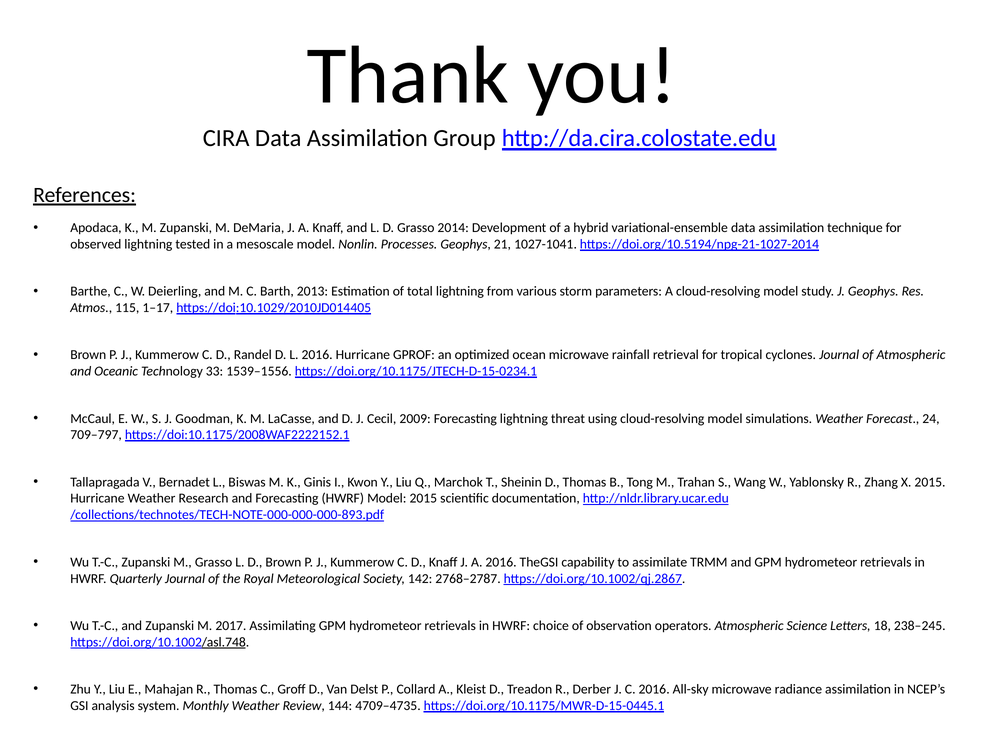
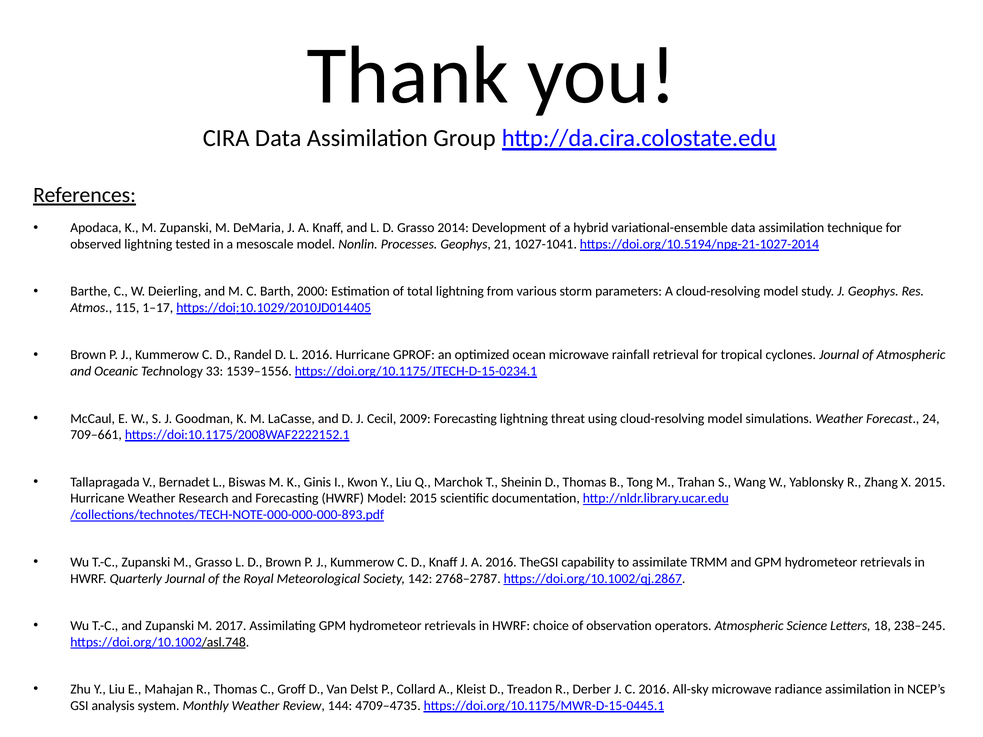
2013: 2013 -> 2000 (312, 292)
709–797: 709–797 -> 709–661 (96, 435)
